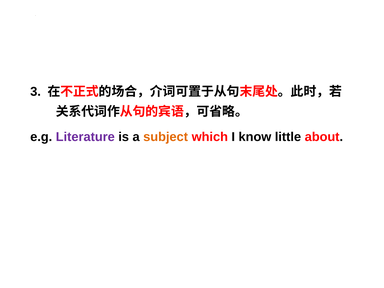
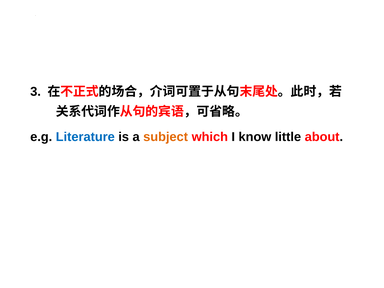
Literature colour: purple -> blue (85, 137)
